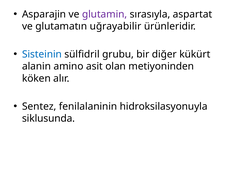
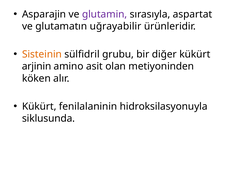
Sisteinin colour: blue -> orange (42, 54)
alanin: alanin -> arjinin (37, 67)
Sentez: Sentez -> Kükürt (39, 107)
